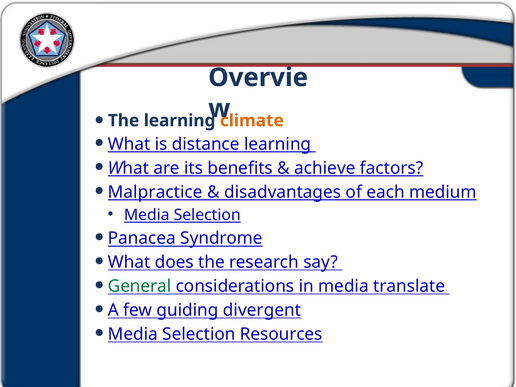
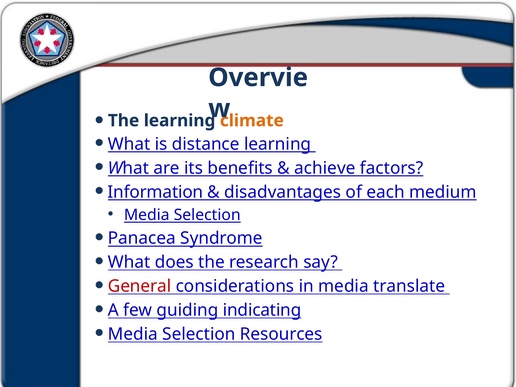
Malpractice: Malpractice -> Information (155, 192)
General colour: green -> red (140, 286)
divergent: divergent -> indicating (262, 310)
